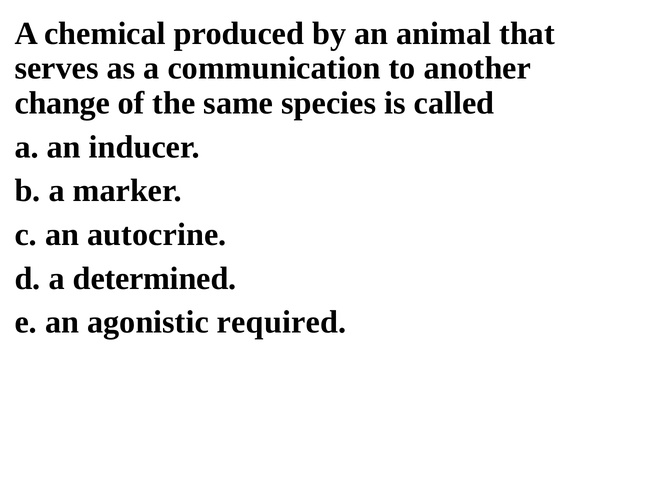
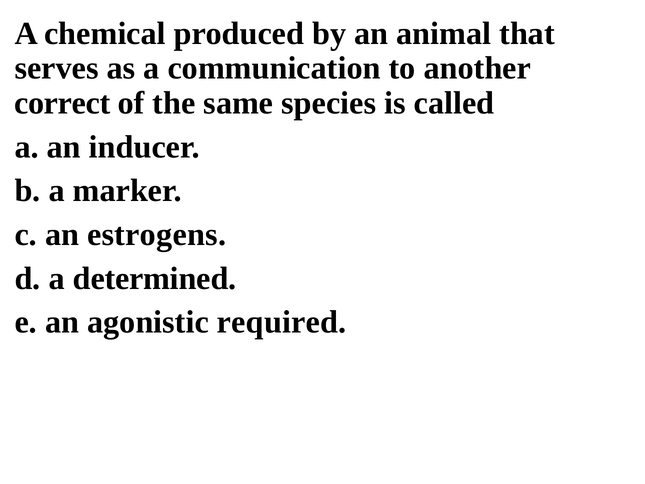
change: change -> correct (62, 103)
autocrine: autocrine -> estrogens (157, 234)
